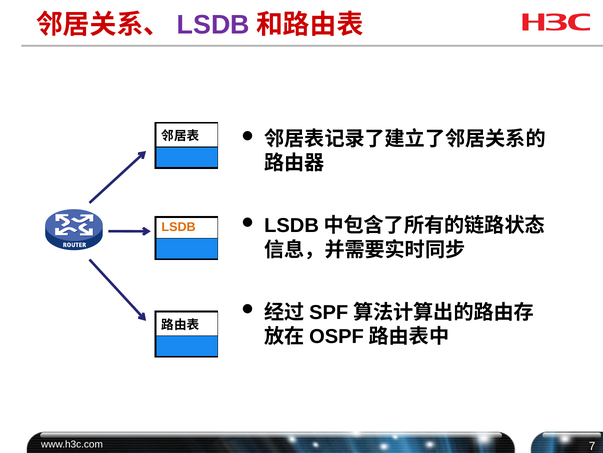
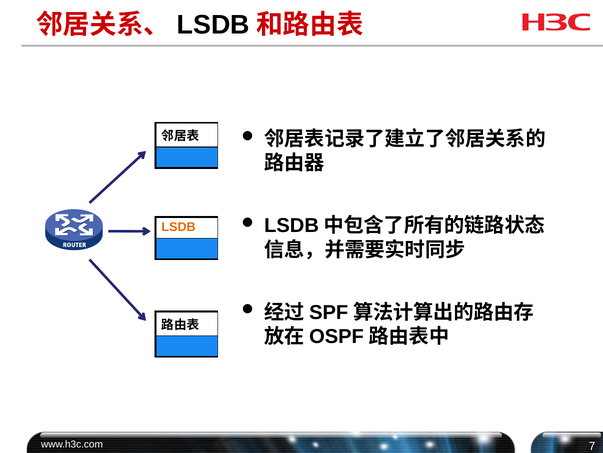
LSDB colour: purple -> black (213, 25)
